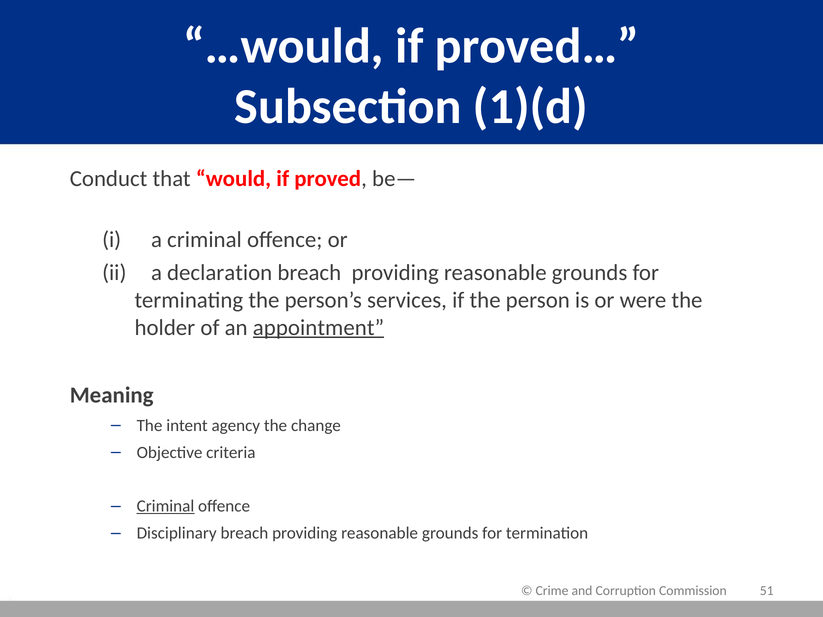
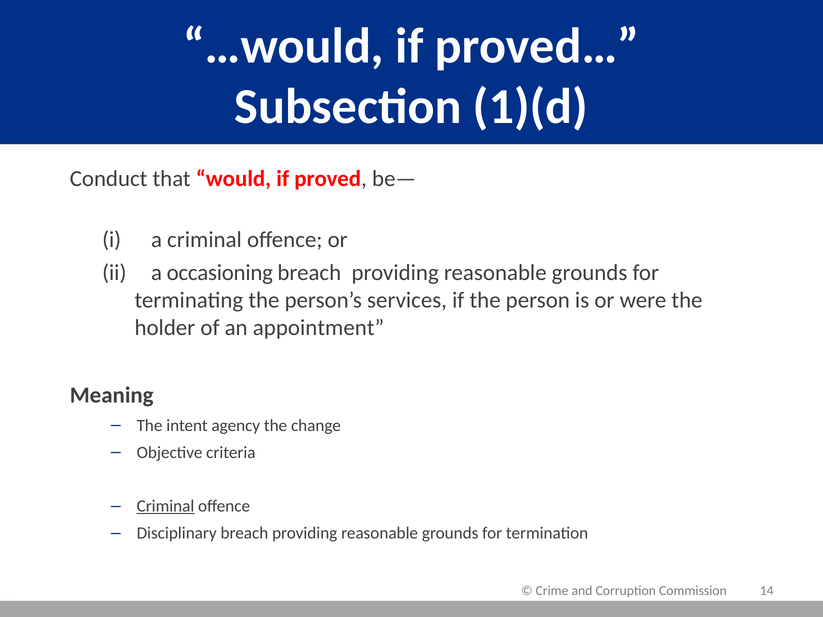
declaration: declaration -> occasioning (220, 273)
appointment underline: present -> none (318, 328)
51: 51 -> 14 (767, 591)
